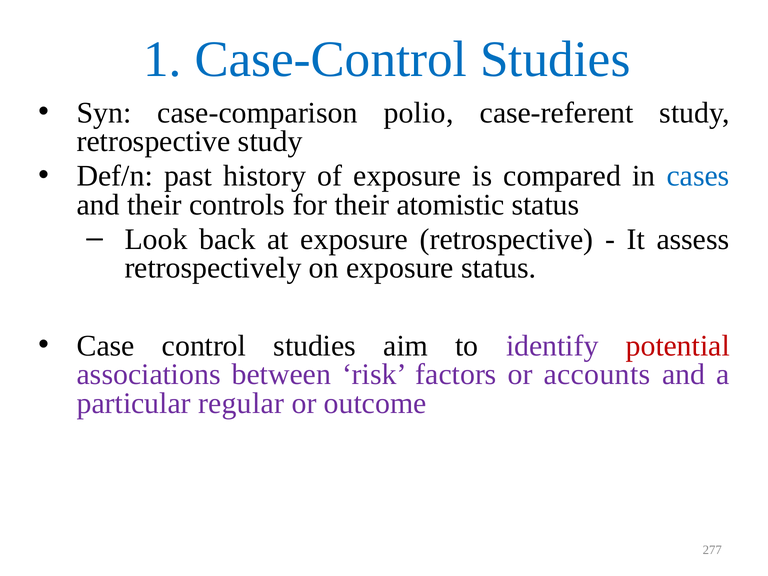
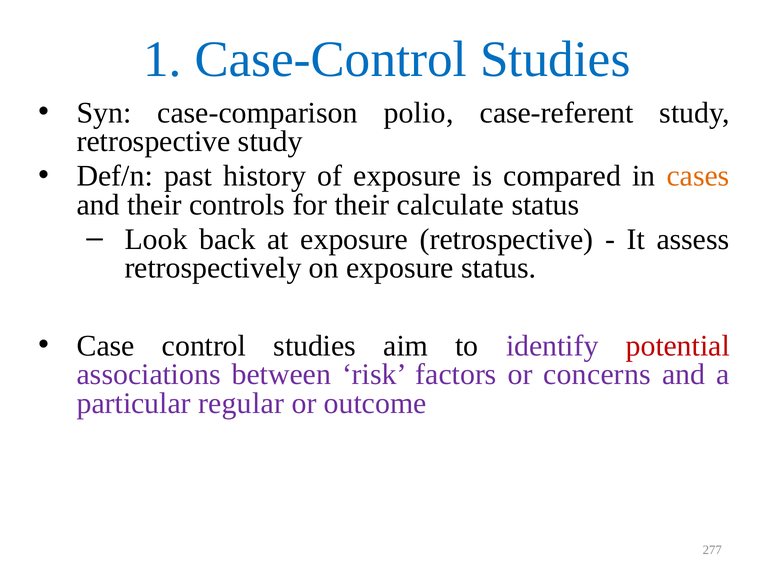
cases colour: blue -> orange (698, 176)
atomistic: atomistic -> calculate (450, 205)
accounts: accounts -> concerns (597, 375)
